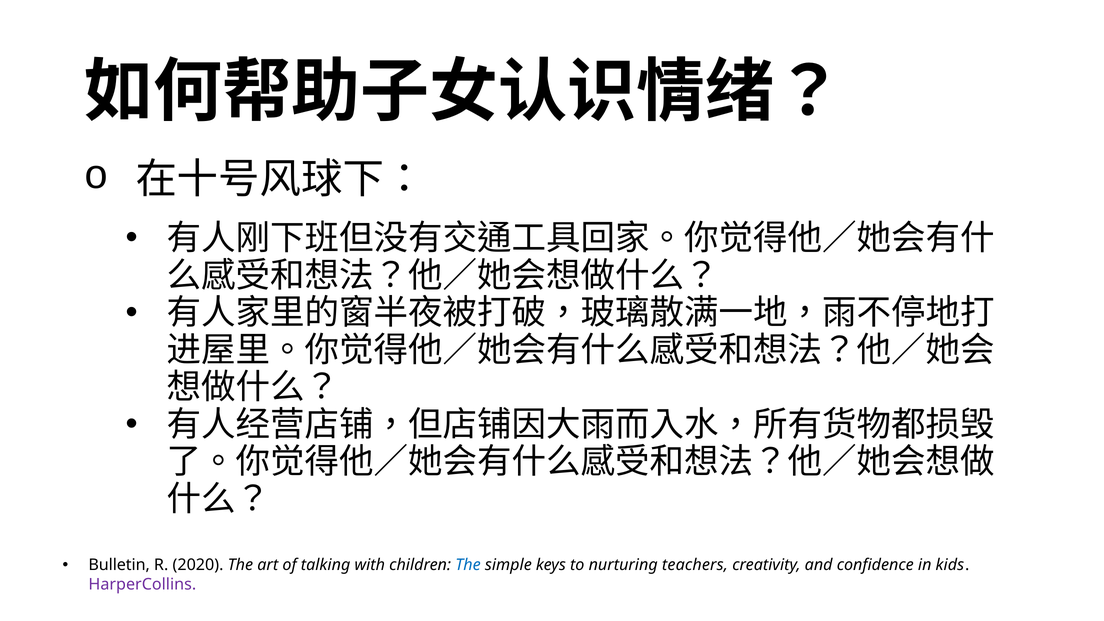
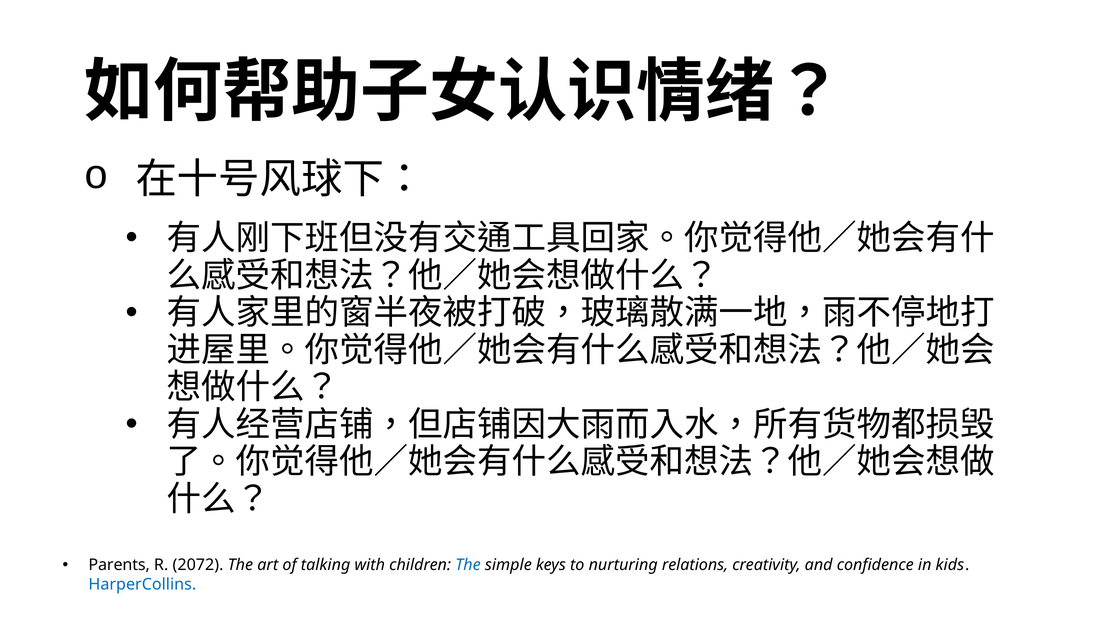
Bulletin: Bulletin -> Parents (119, 565)
2020: 2020 -> 2072 (198, 565)
teachers: teachers -> relations (695, 565)
HarperCollins colour: purple -> blue (142, 584)
